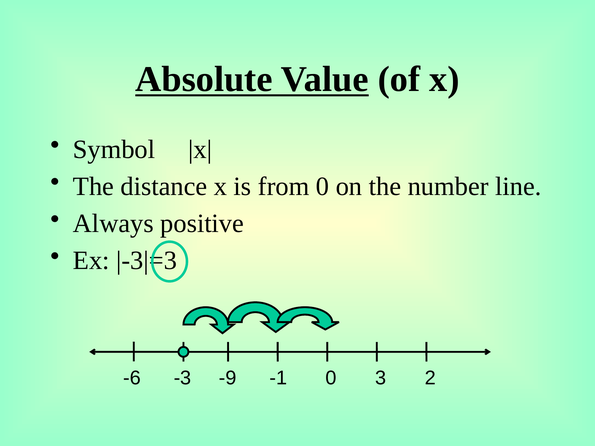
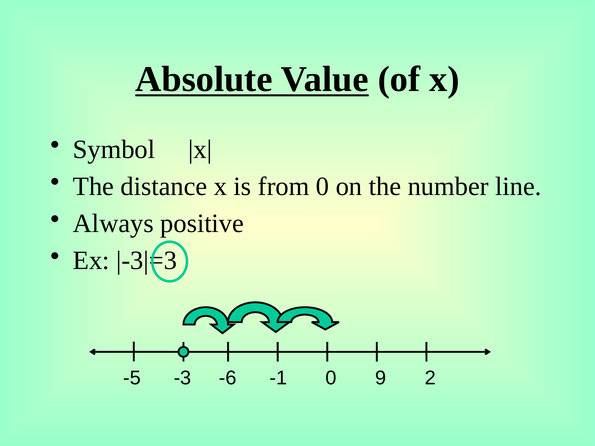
-6: -6 -> -5 (132, 378)
-9: -9 -> -6 (228, 378)
3: 3 -> 9 (381, 378)
